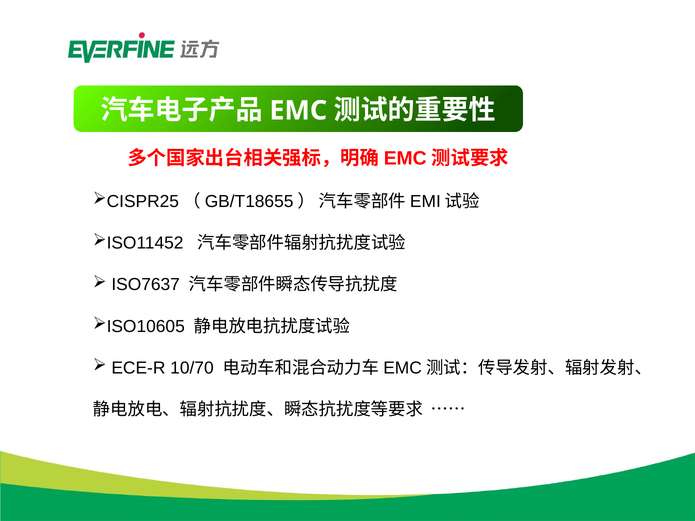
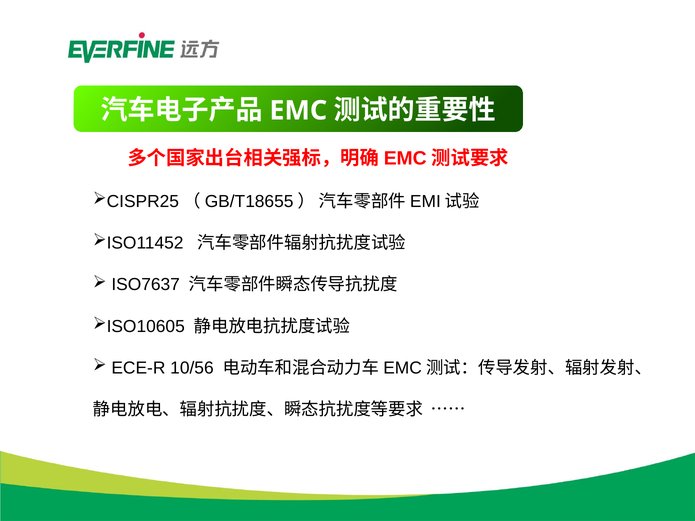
10/70: 10/70 -> 10/56 (192, 368)
